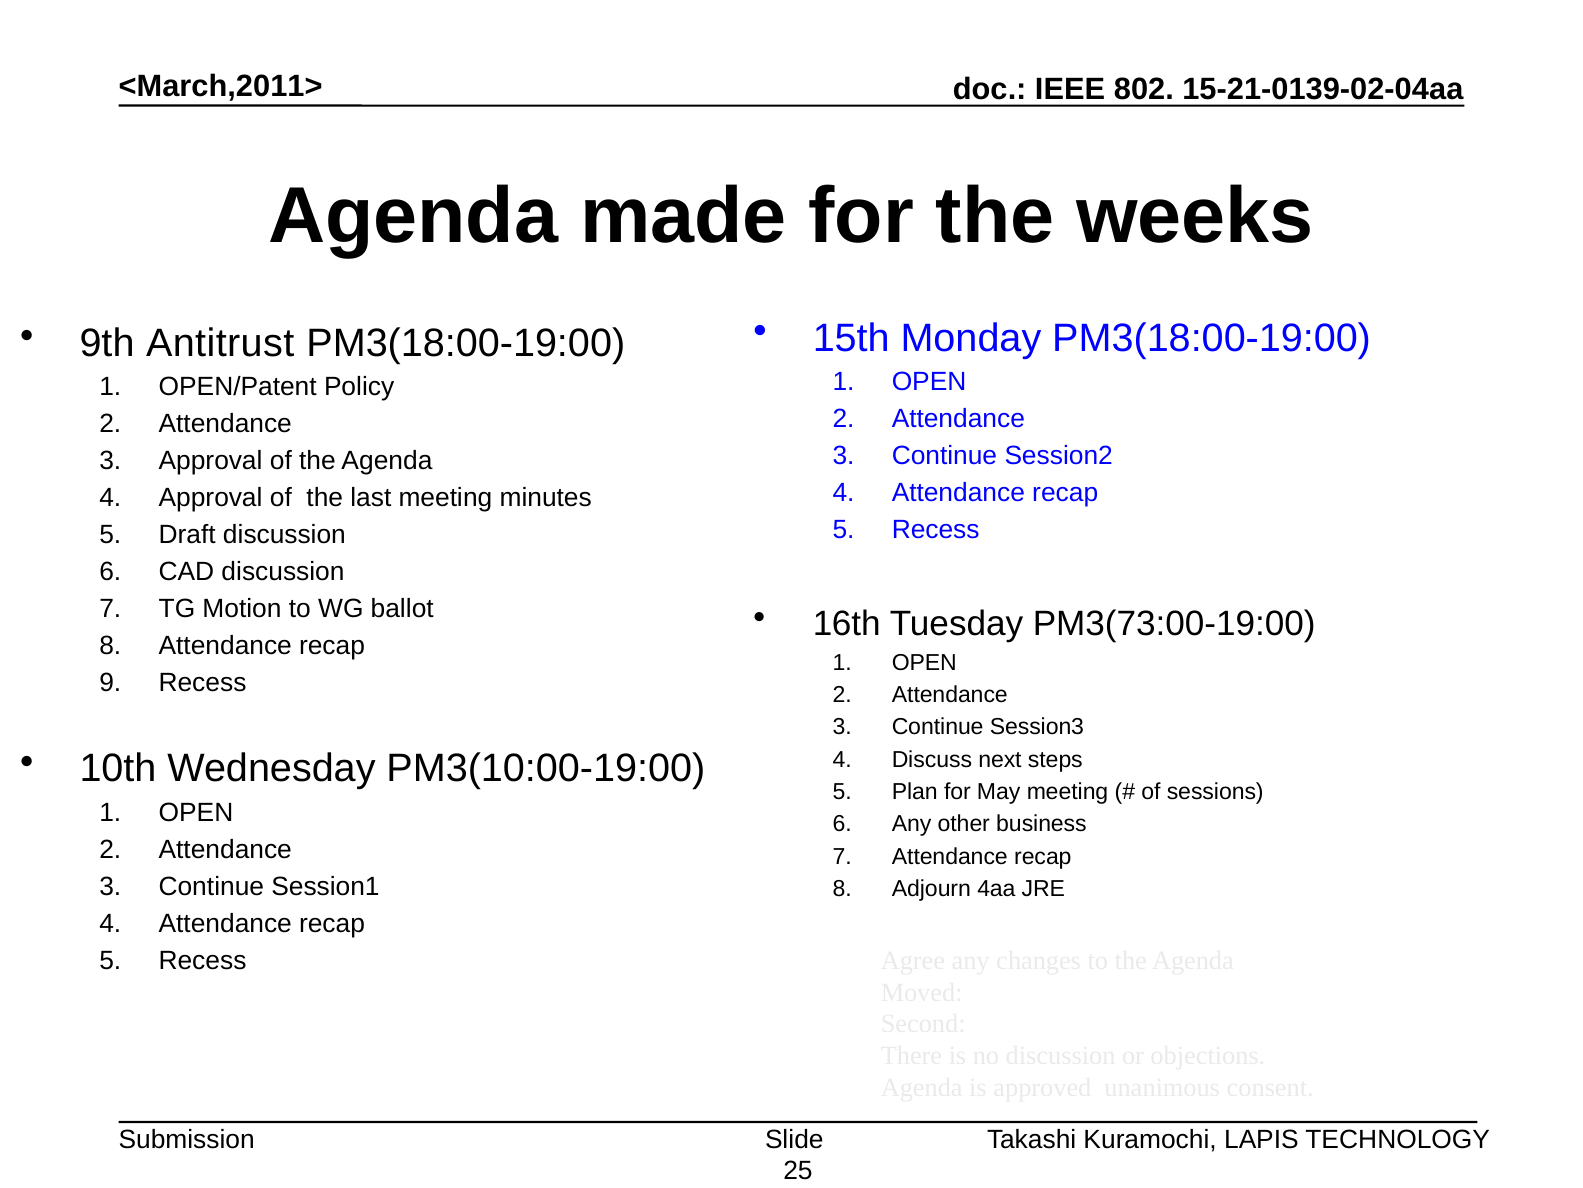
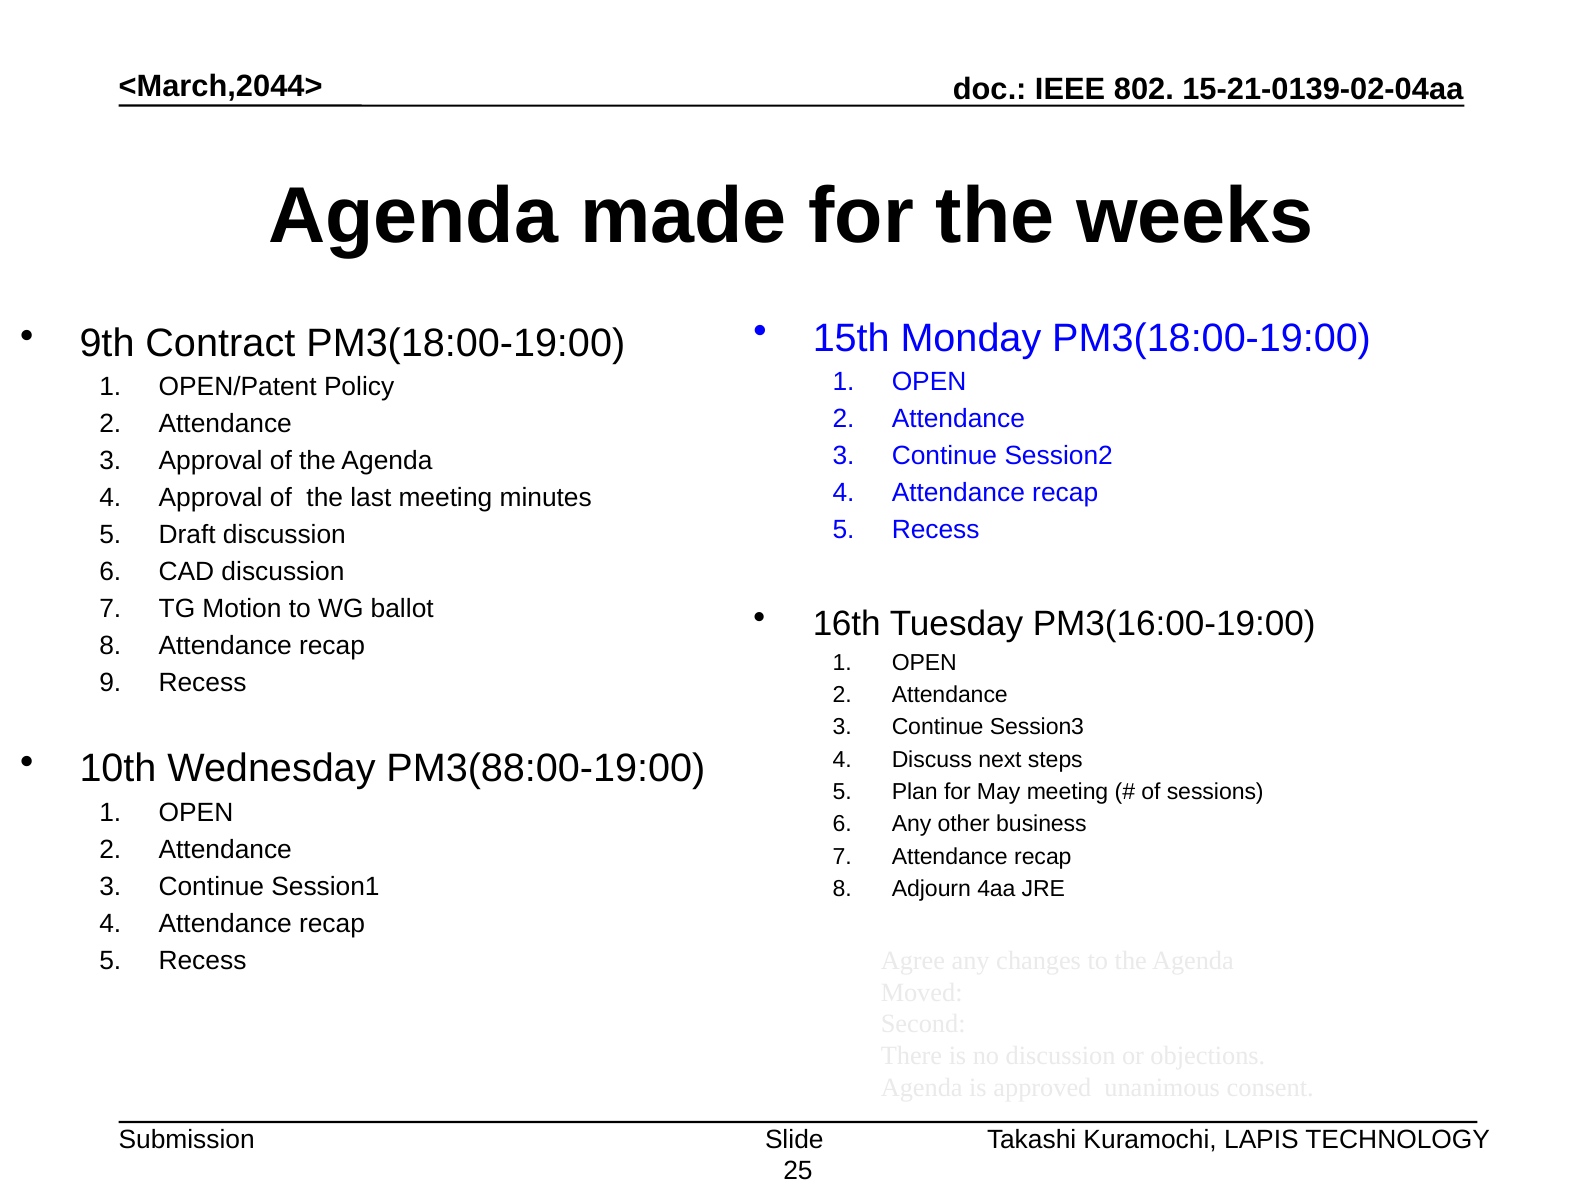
<March,2011>: <March,2011> -> <March,2044> (221, 86)
Antitrust: Antitrust -> Contract (220, 343)
PM3(73:00-19:00: PM3(73:00-19:00 -> PM3(16:00-19:00 (1174, 623)
PM3(10:00-19:00: PM3(10:00-19:00 -> PM3(88:00-19:00 (546, 768)
